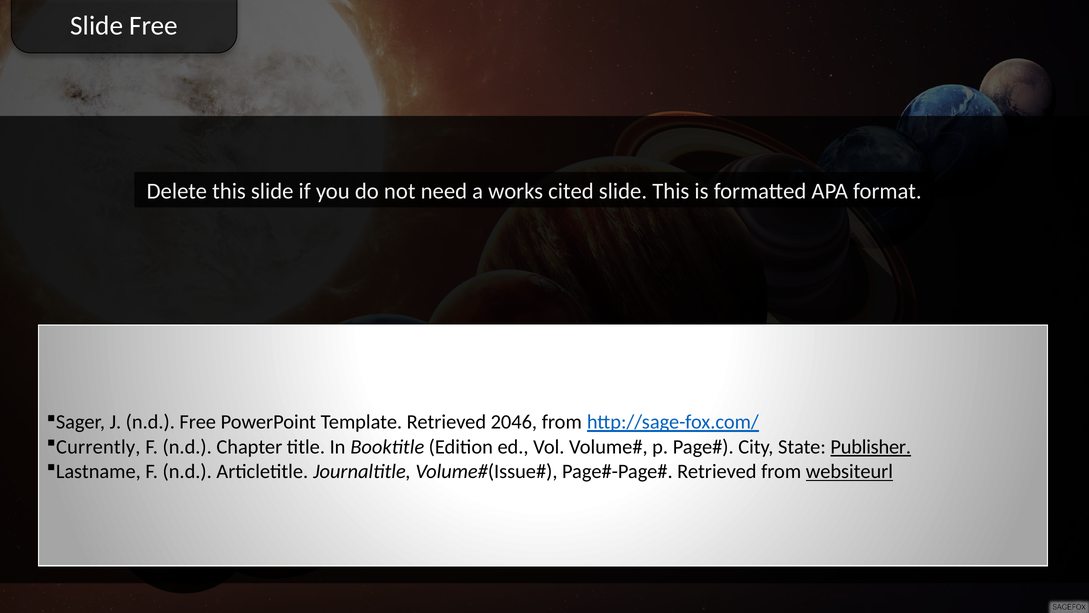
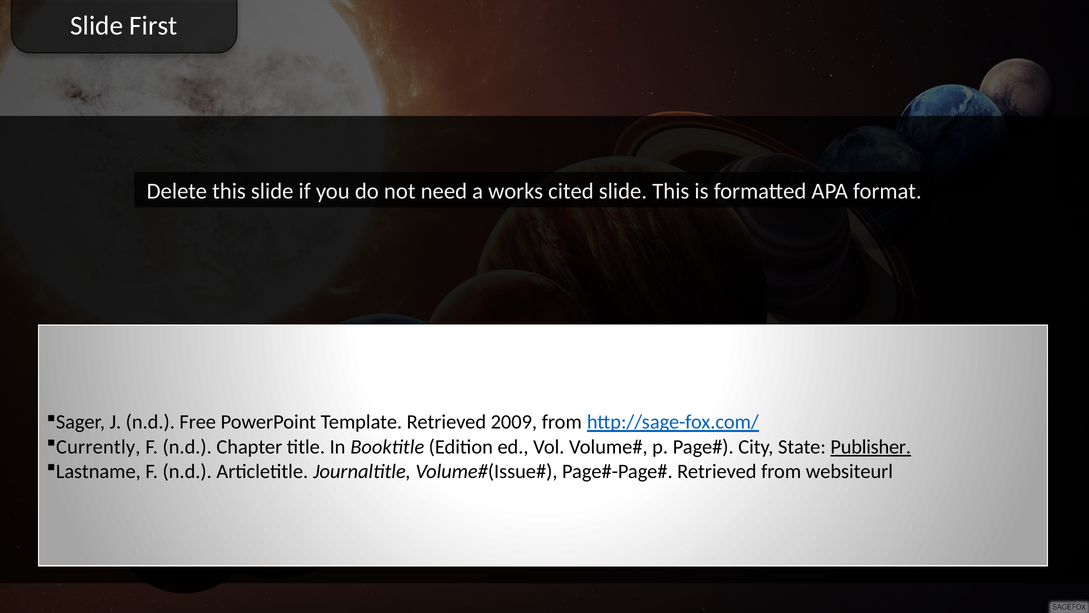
Slide Free: Free -> First (153, 26)
2046: 2046 -> 2009 (514, 422)
websiteurl underline: present -> none (849, 471)
